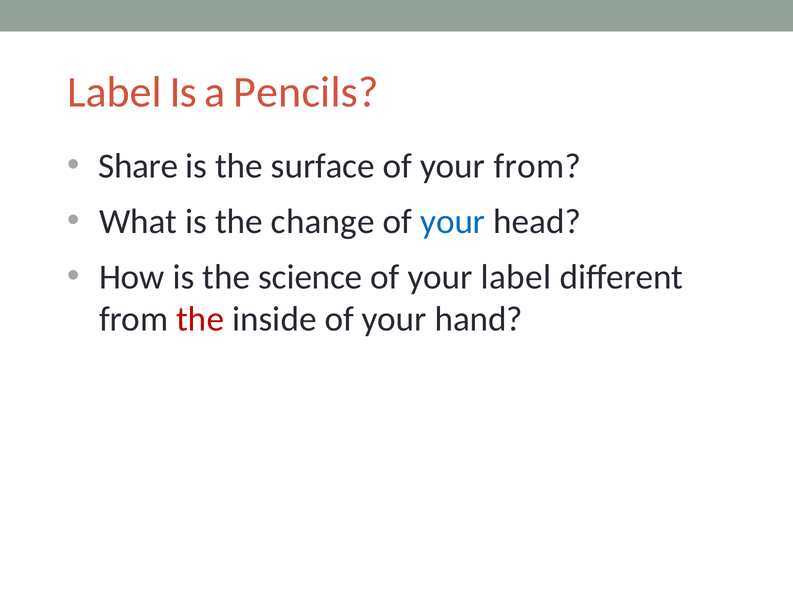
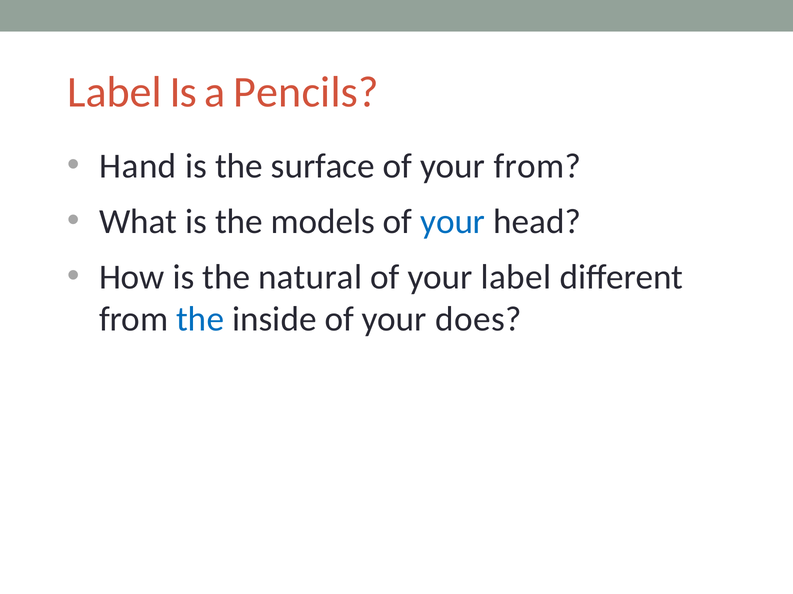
Share: Share -> Hand (138, 166)
change: change -> models (323, 222)
science: science -> natural (310, 277)
the colour: red -> blue (200, 320)
hand: hand -> does (478, 320)
